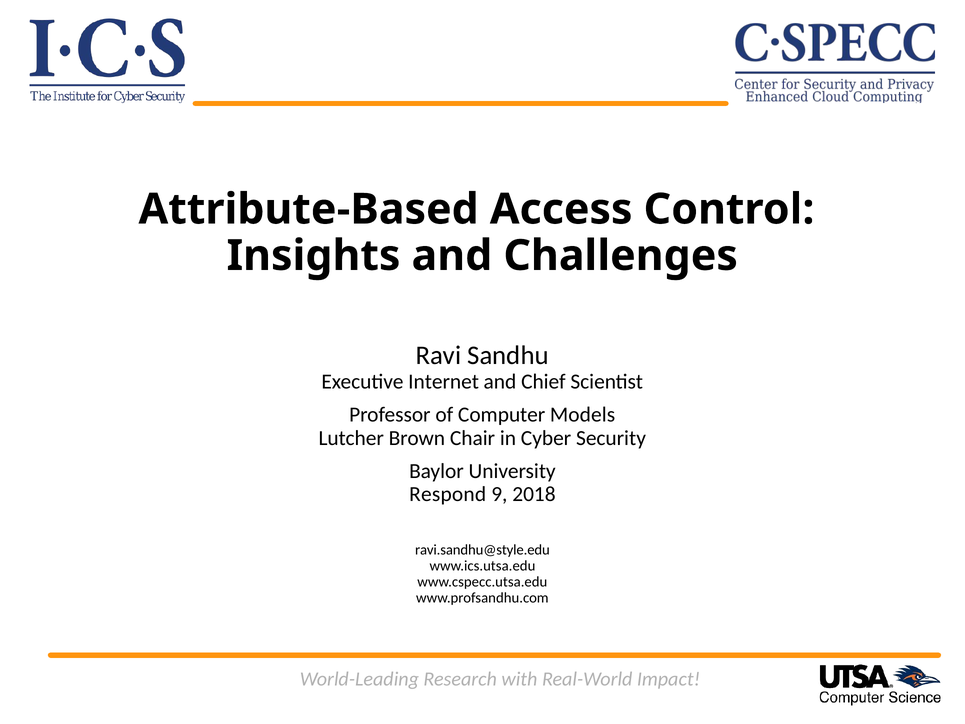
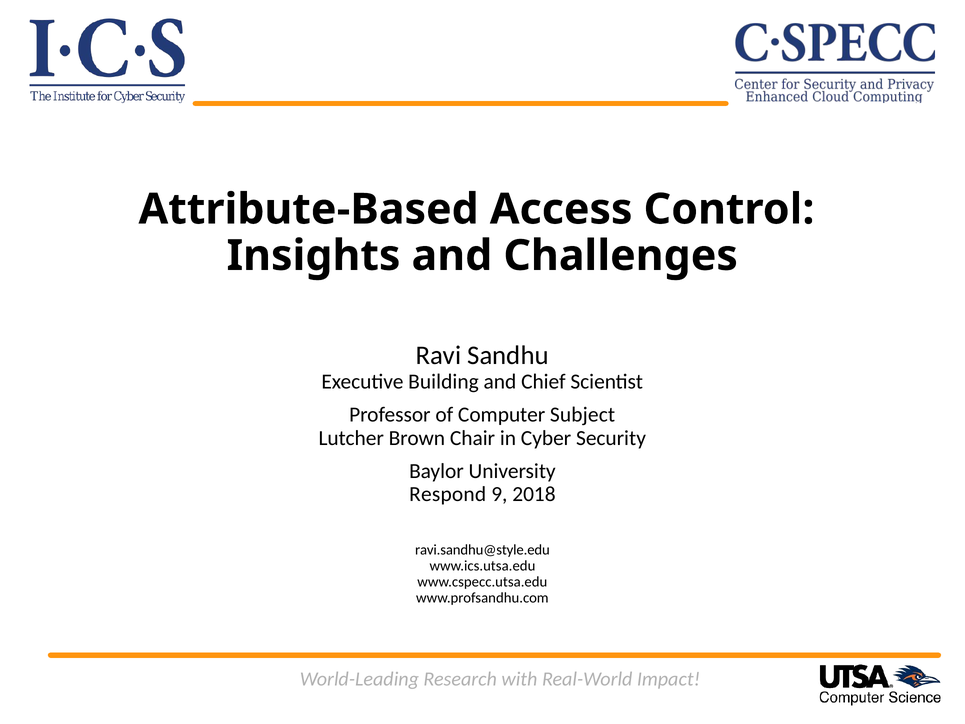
Internet: Internet -> Building (444, 382)
Models: Models -> Subject (583, 415)
